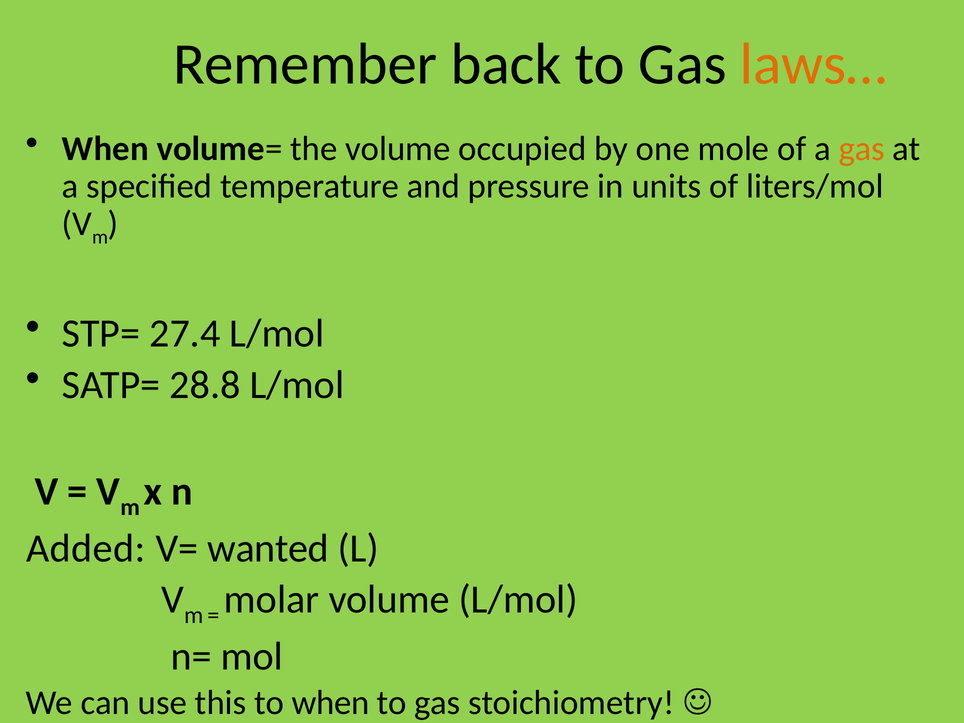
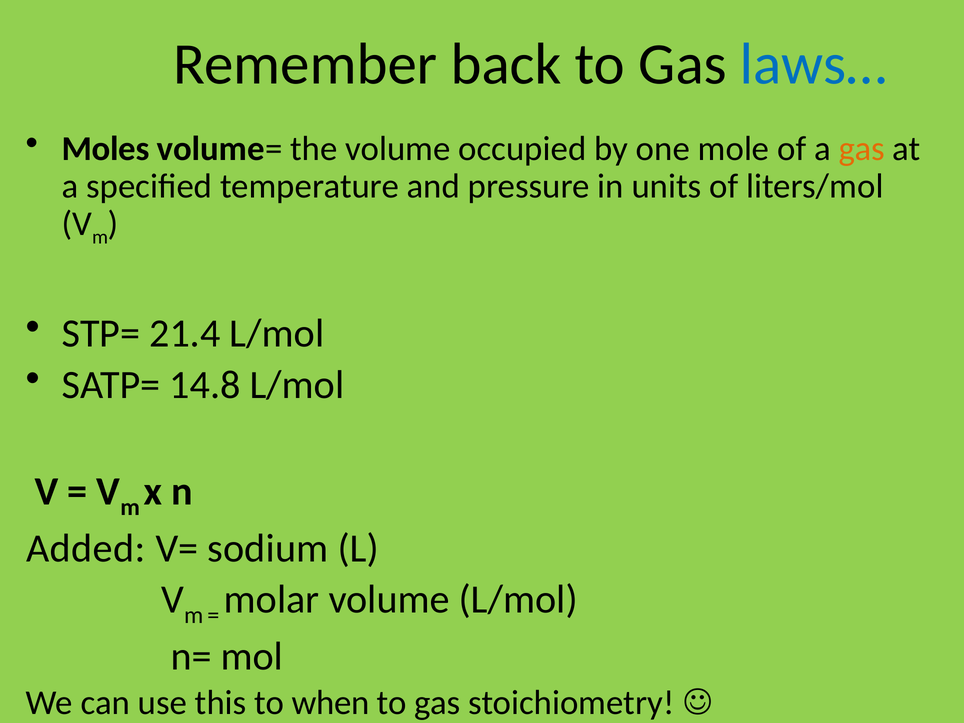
laws… colour: orange -> blue (813, 64)
When: When -> Moles (106, 149)
27.4: 27.4 -> 21.4 (185, 334)
28.8: 28.8 -> 14.8 (205, 385)
wanted: wanted -> sodium (268, 548)
